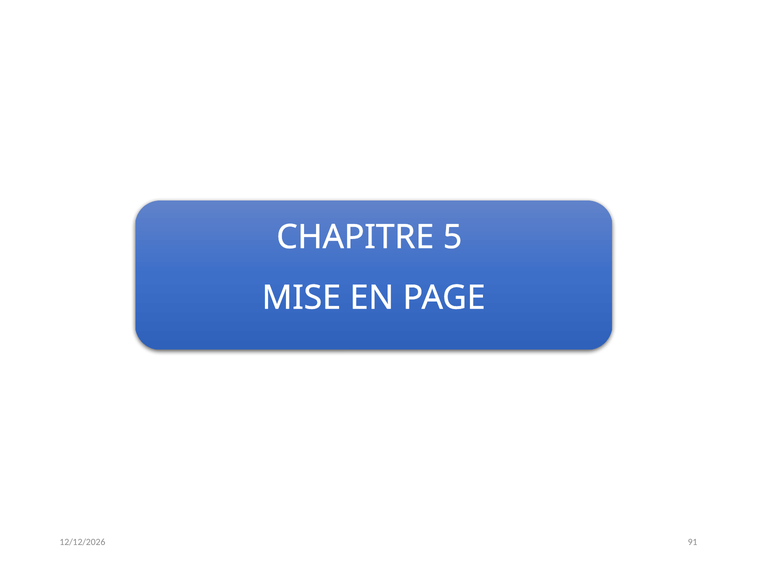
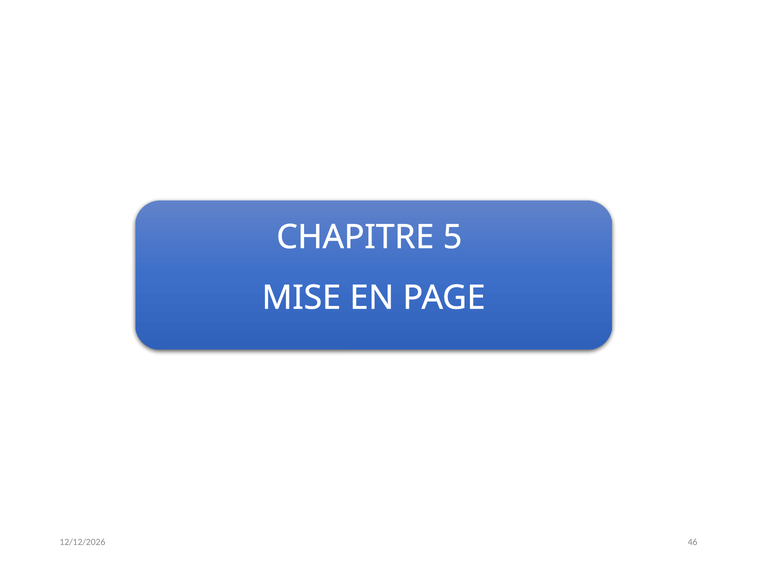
91: 91 -> 46 (693, 542)
